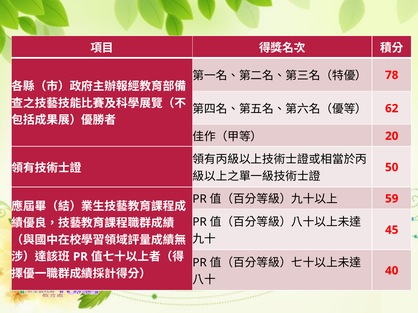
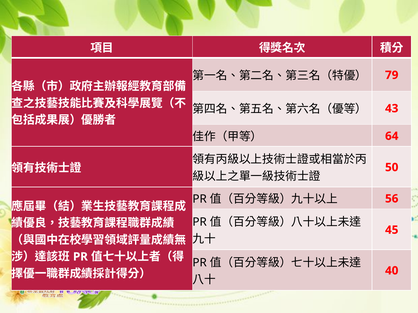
78: 78 -> 79 (392, 75)
62: 62 -> 43 (392, 109)
20: 20 -> 64 (392, 136)
59: 59 -> 56 (392, 199)
